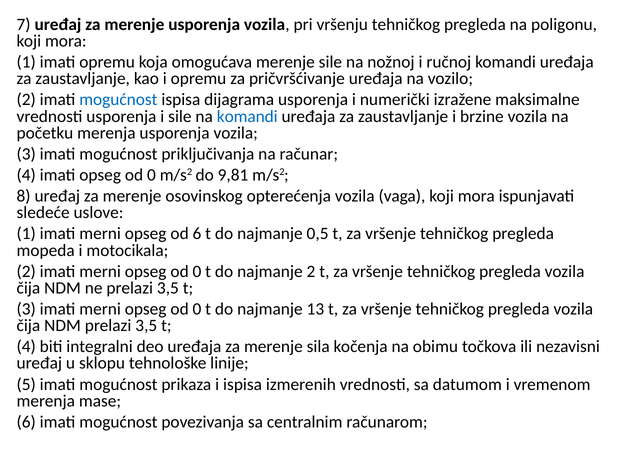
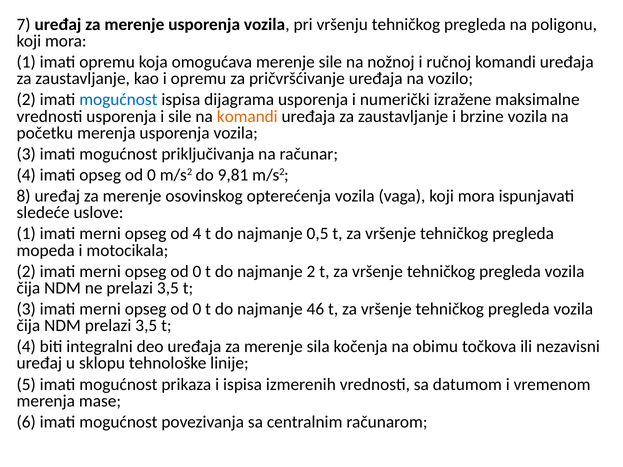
komandi colour: blue -> orange (247, 116)
od 6: 6 -> 4 (197, 234)
13: 13 -> 46 (315, 309)
